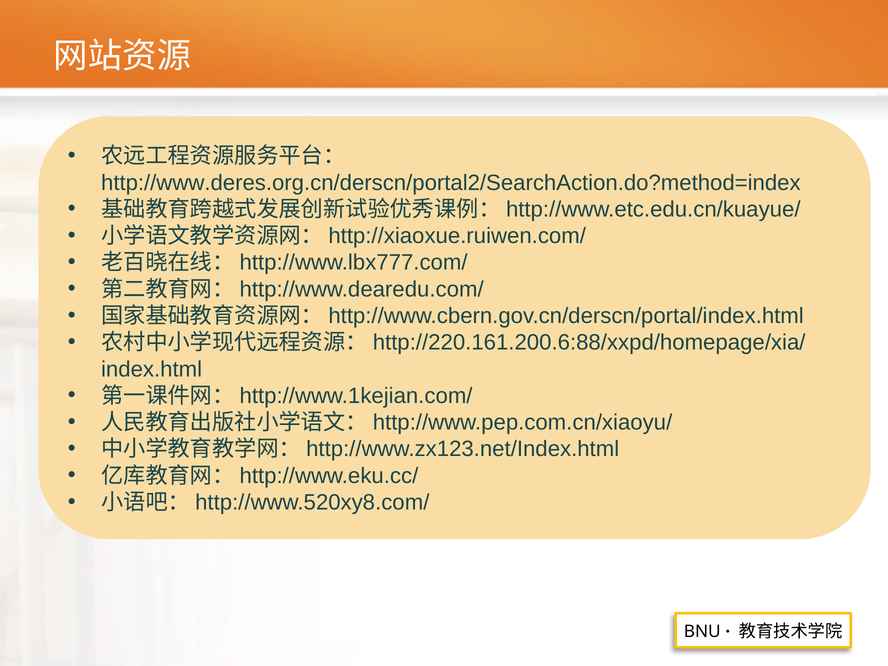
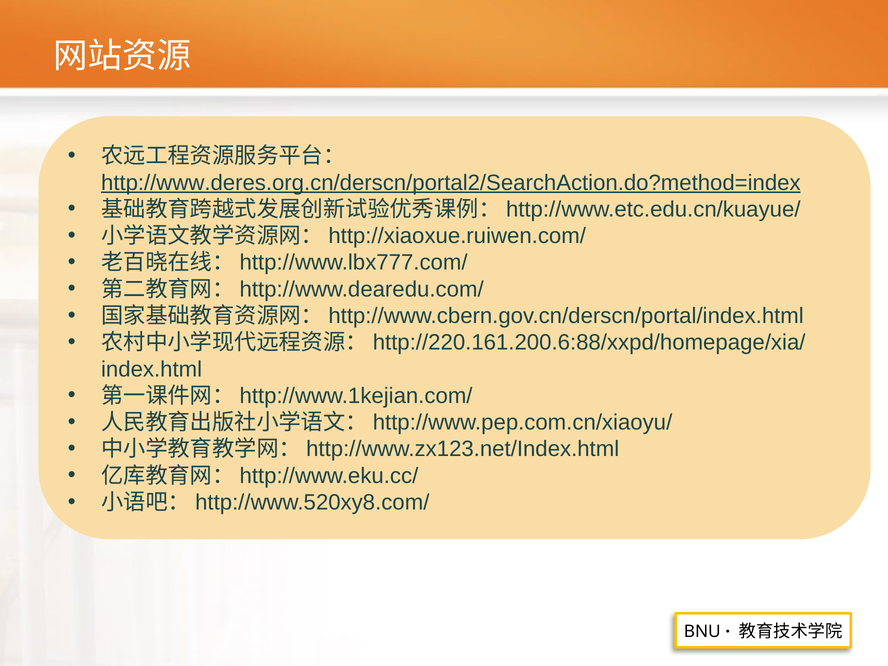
http://www.deres.org.cn/derscn/portal2/SearchAction.do?method=index underline: none -> present (451, 183)
